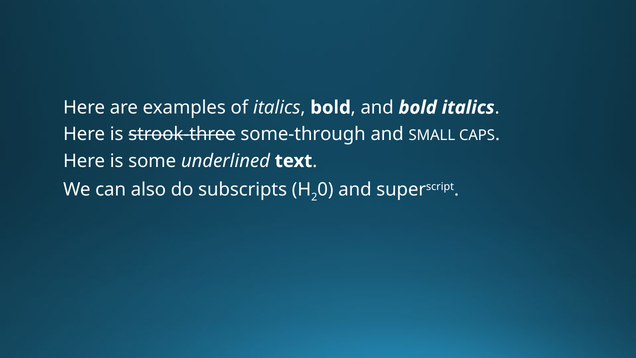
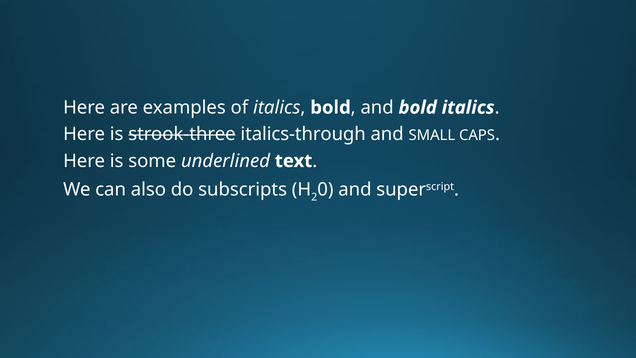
some-through: some-through -> italics-through (303, 134)
